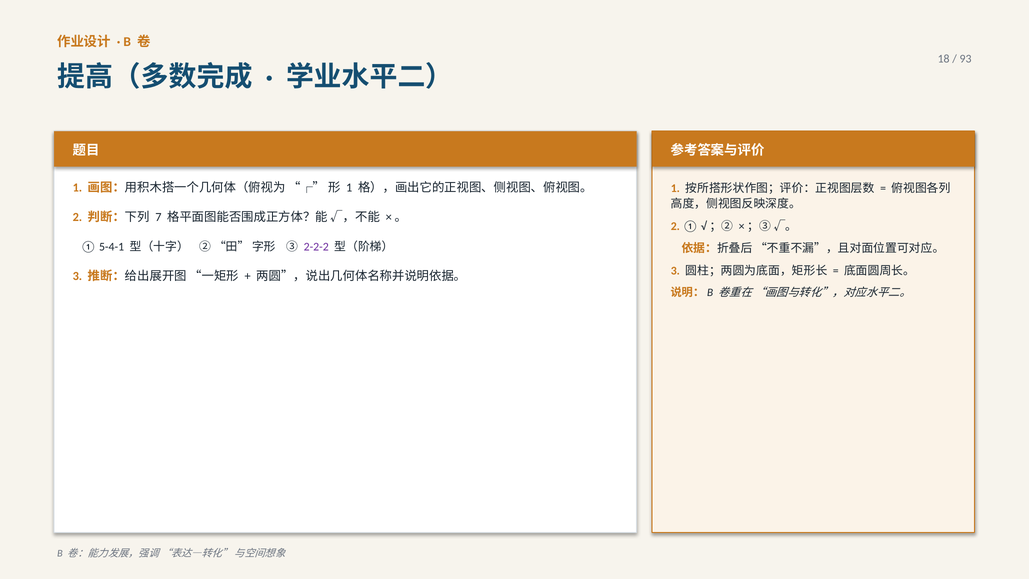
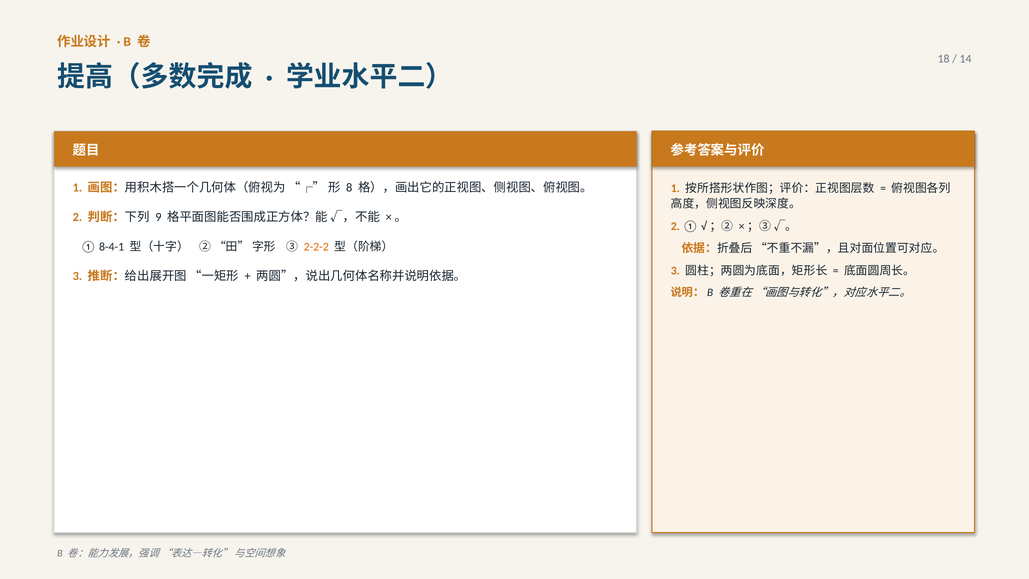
93: 93 -> 14 (966, 59)
1: 1 -> 8 (349, 187)
7: 7 -> 9 (158, 217)
5-4-1: 5-4-1 -> 8-4-1 (112, 247)
2-2-2 colour: purple -> orange (316, 247)
